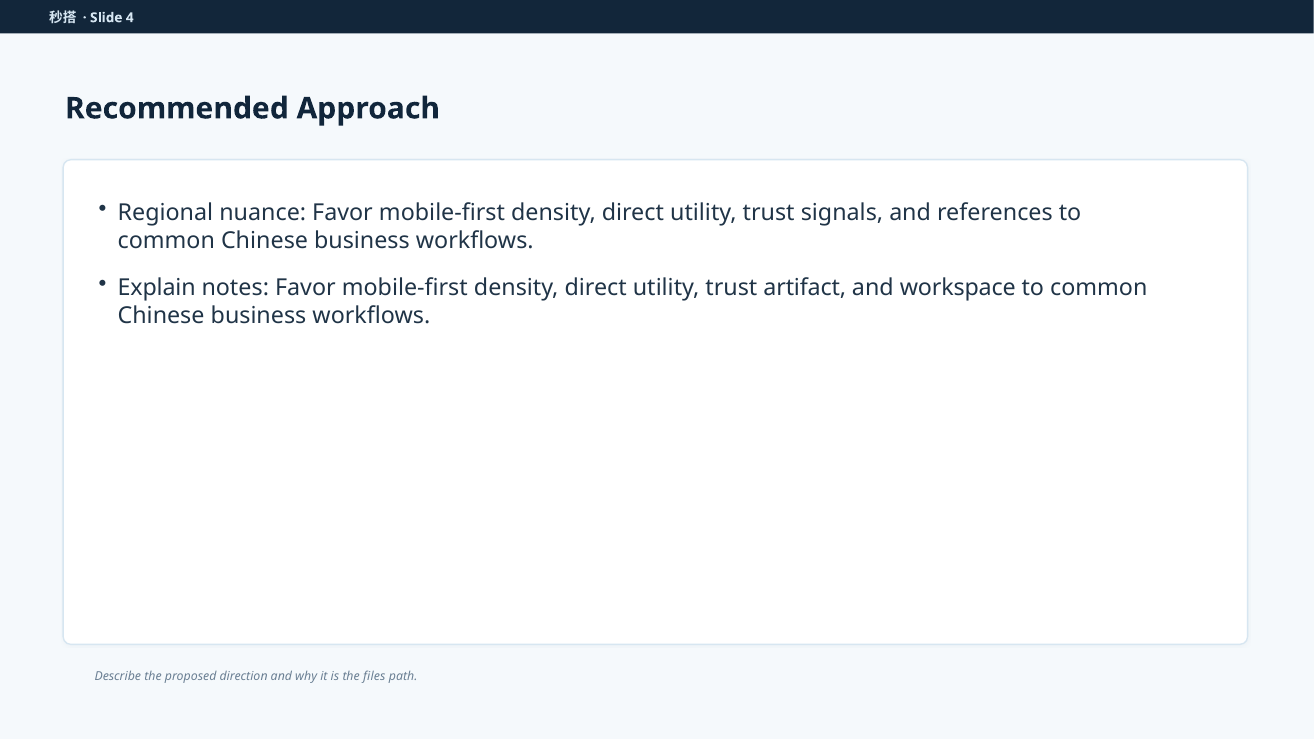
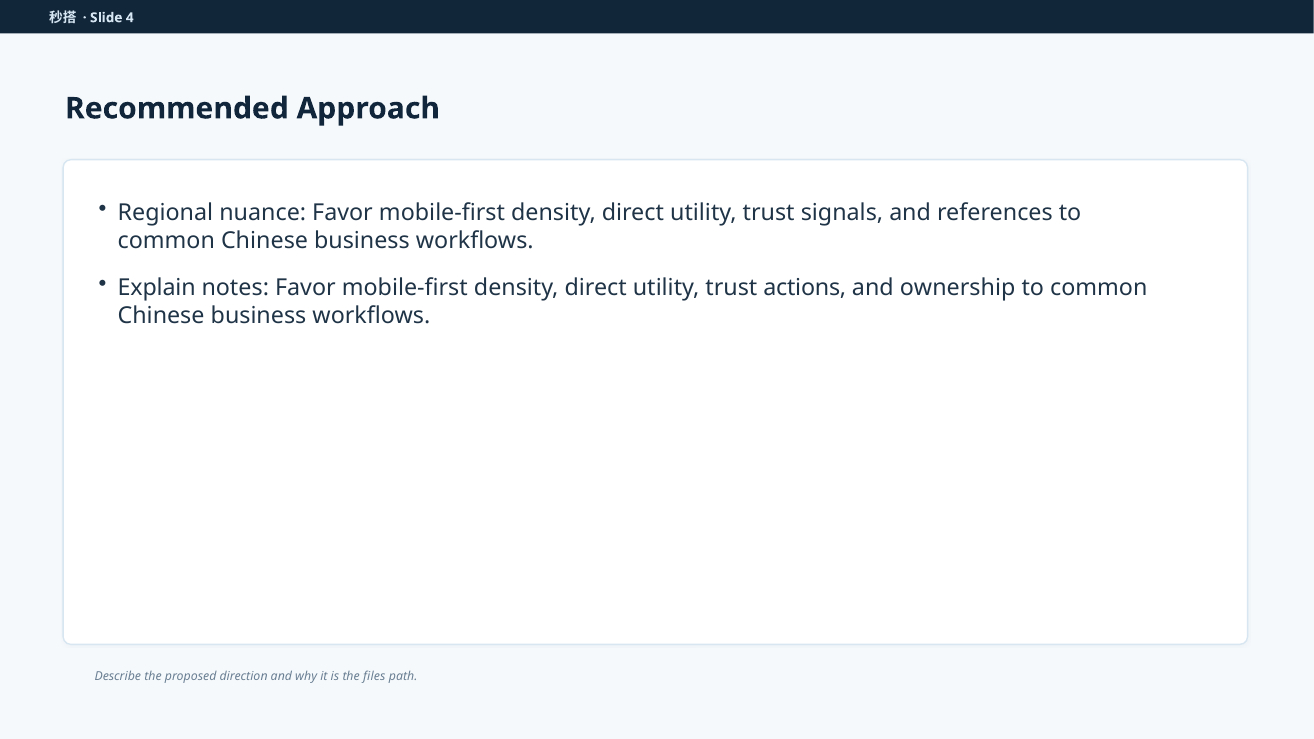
artifact: artifact -> actions (805, 288)
workspace: workspace -> ownership (958, 288)
